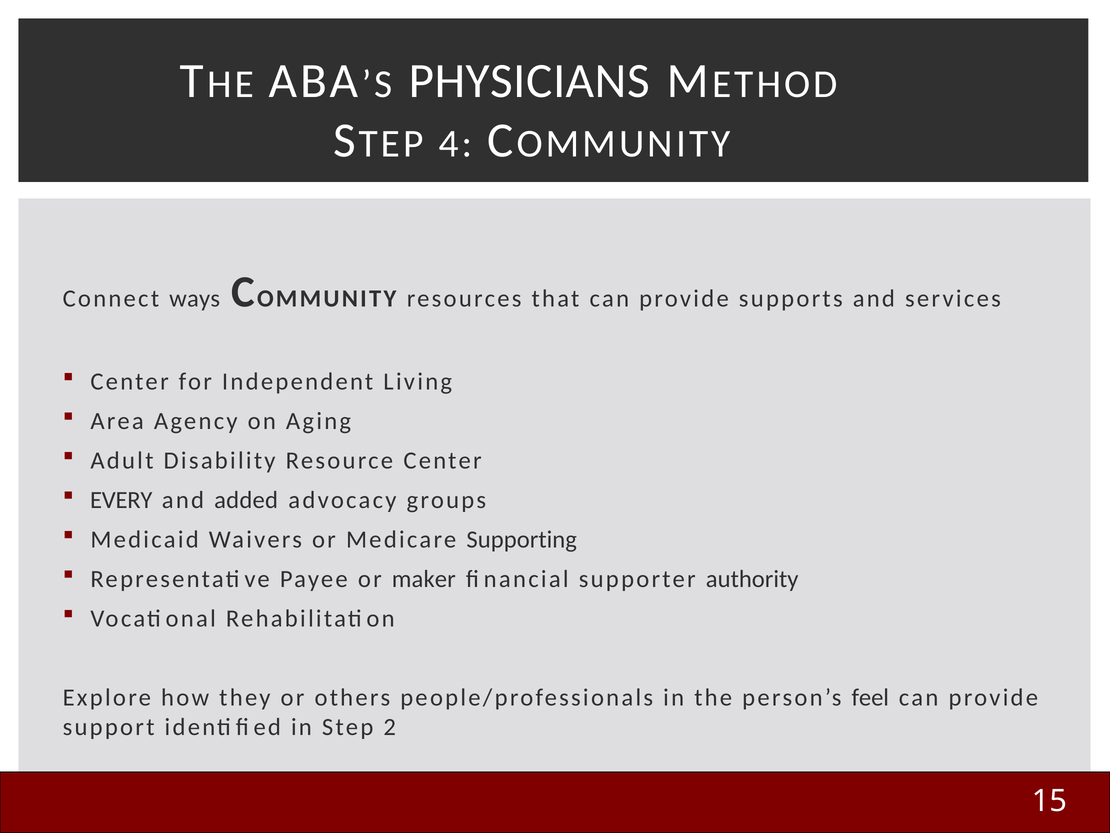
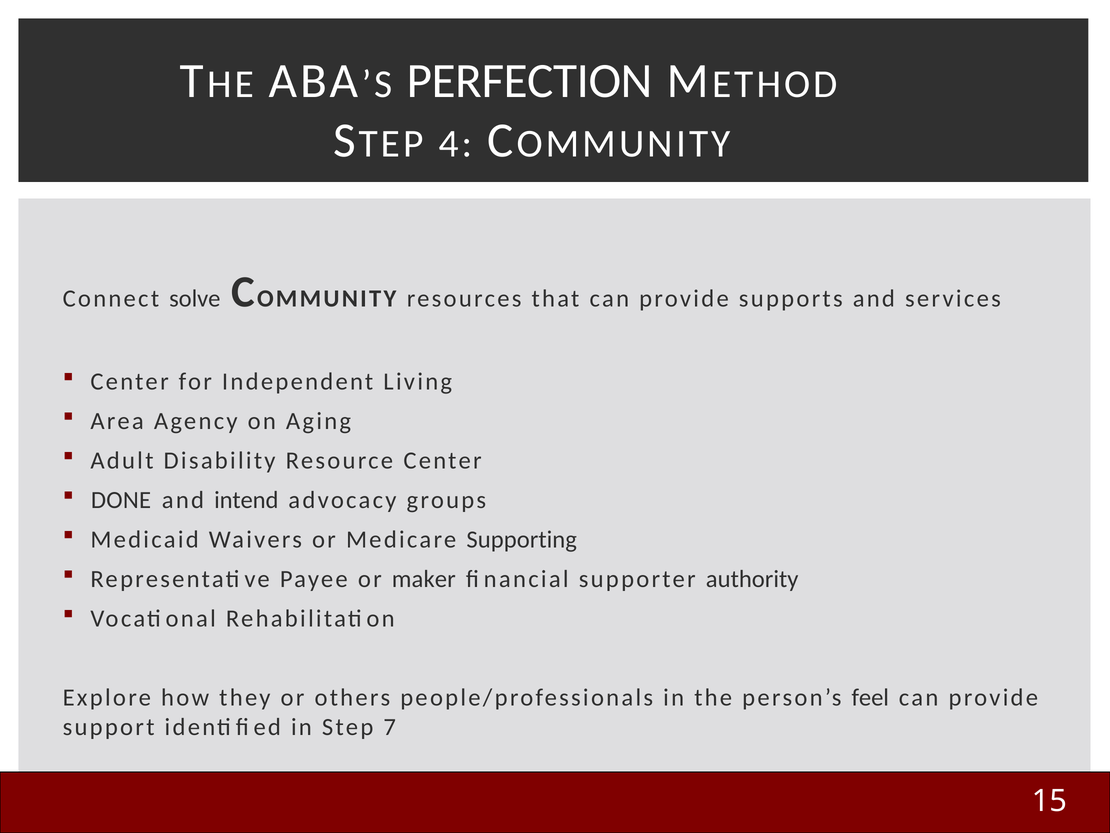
PHYSICIANS: PHYSICIANS -> PERFECTION (530, 81)
ways: ways -> solve (195, 299)
EVERY: EVERY -> DONE (121, 500)
added: added -> intend (246, 500)
2: 2 -> 7 (390, 727)
